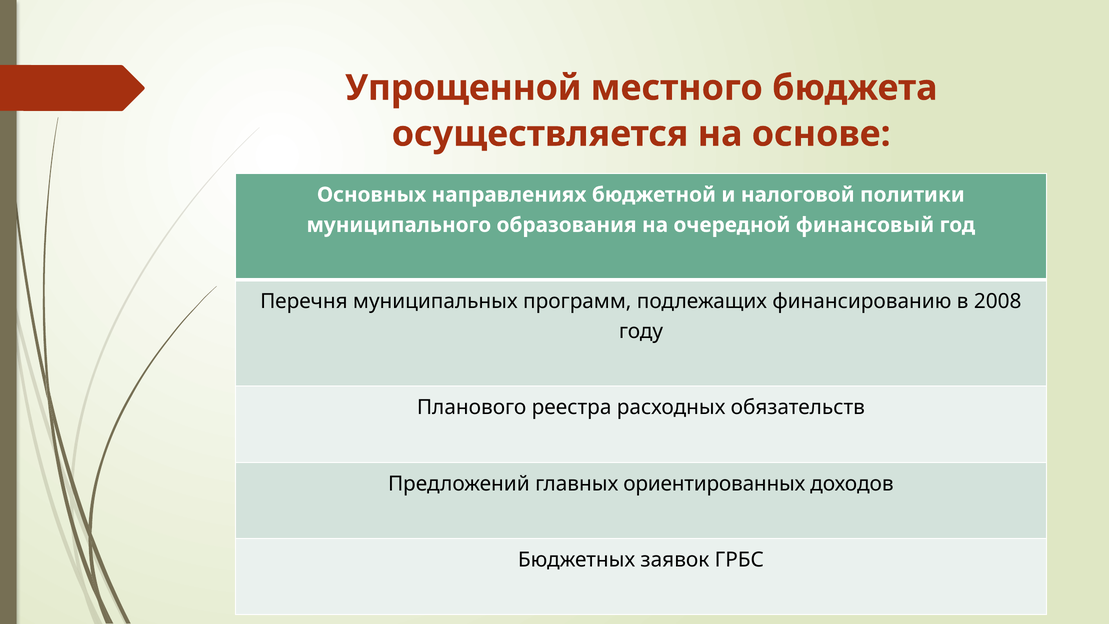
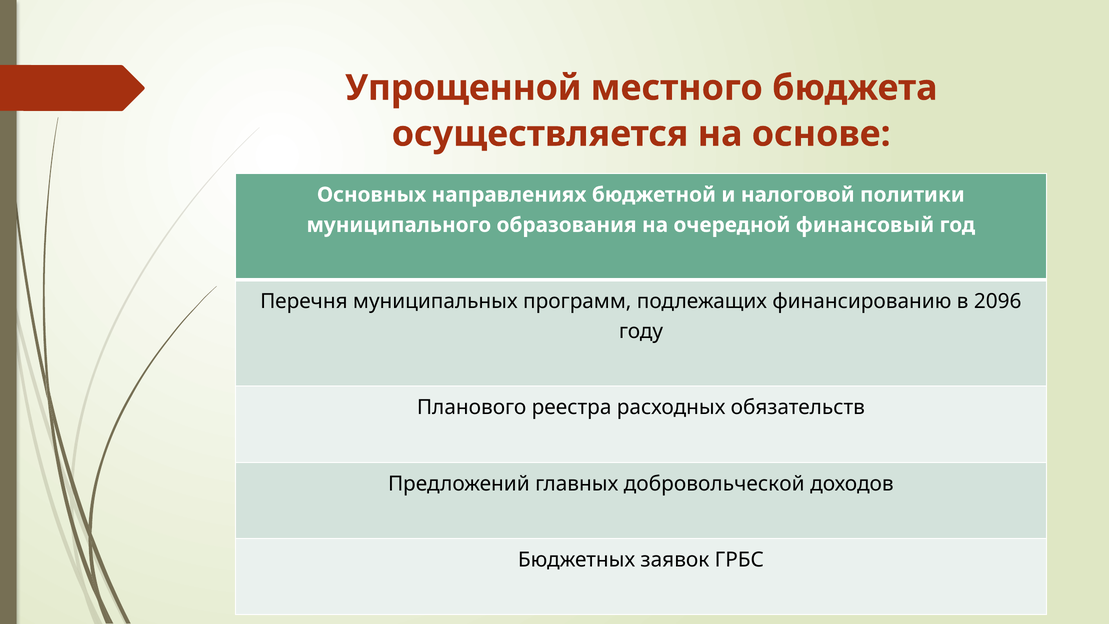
2008: 2008 -> 2096 (998, 301)
ориентированных: ориентированных -> добровольческой (714, 484)
